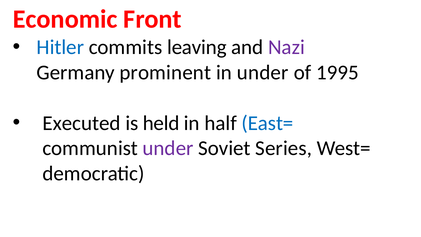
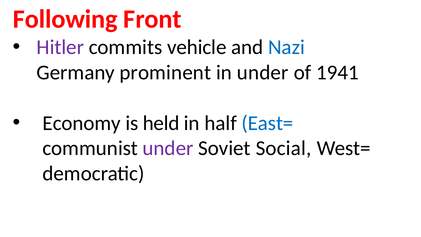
Economic: Economic -> Following (65, 19)
Hitler colour: blue -> purple (60, 47)
leaving: leaving -> vehicle (197, 47)
Nazi colour: purple -> blue (286, 47)
1995: 1995 -> 1941 (337, 72)
Executed: Executed -> Economy (82, 123)
Series: Series -> Social (284, 148)
